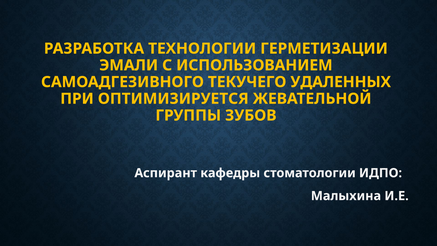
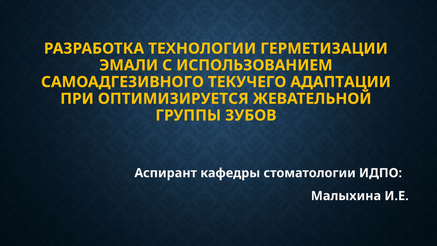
УДАЛЕННЫХ: УДАЛЕННЫХ -> АДАПТАЦИИ (341, 82)
